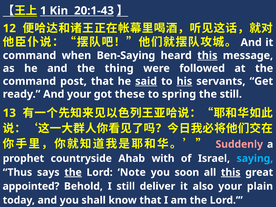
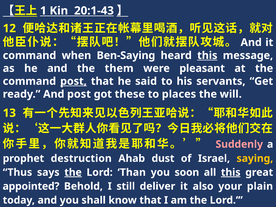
thing: thing -> them (119, 68)
followed: followed -> pleasant (202, 68)
post underline: none -> present (73, 81)
said underline: present -> none (146, 81)
his underline: present -> none (184, 81)
And your: your -> post (79, 94)
spring: spring -> places (179, 94)
the still: still -> will (231, 94)
countryside: countryside -> destruction (81, 158)
with: with -> dust (163, 158)
saying colour: light blue -> yellow (255, 158)
Note: Note -> Than (132, 172)
